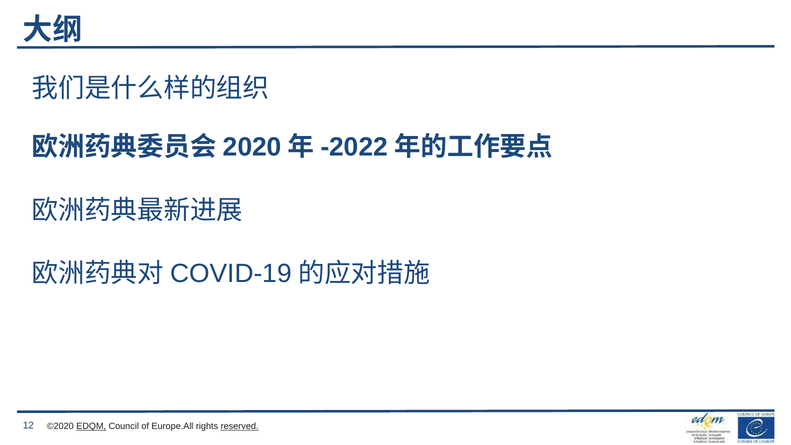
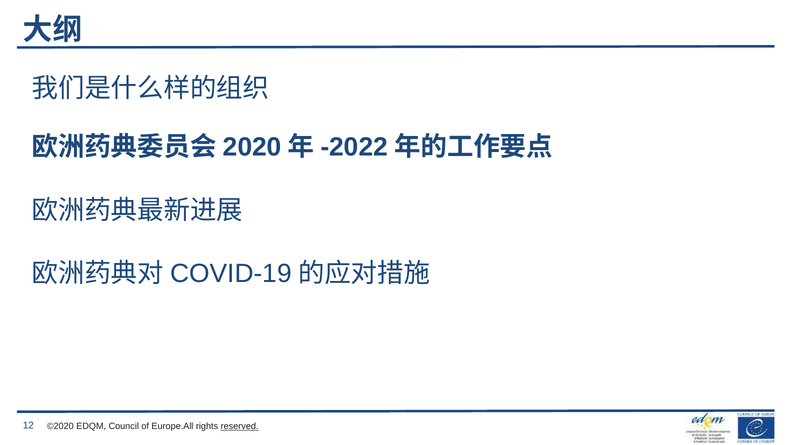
EDQM underline: present -> none (91, 426)
